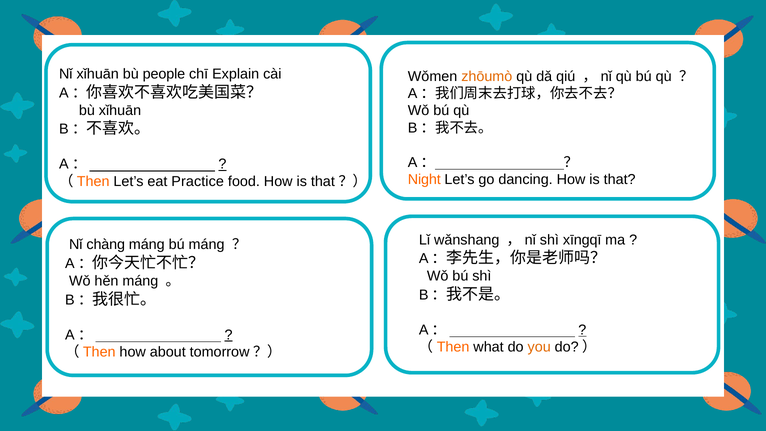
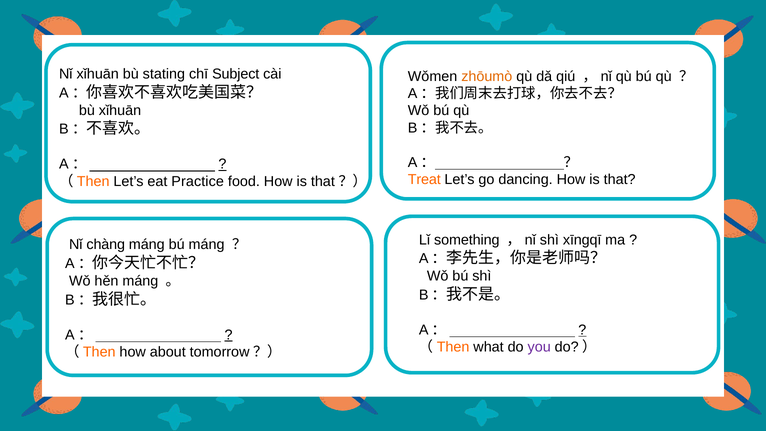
people: people -> stating (164, 74)
Explain: Explain -> Subject (236, 74)
Night: Night -> Treat (424, 180)
wǎnshang: wǎnshang -> something (467, 240)
you colour: orange -> purple (539, 347)
